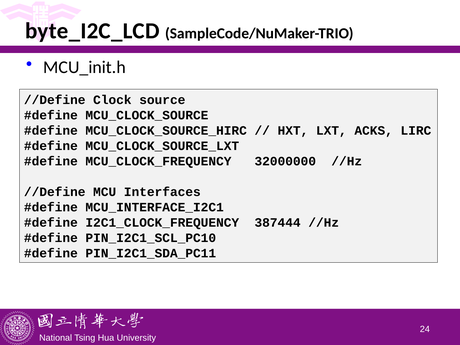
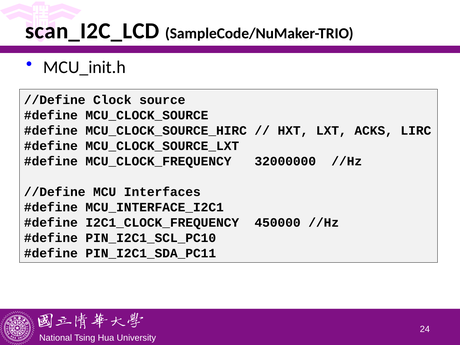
byte_I2C_LCD: byte_I2C_LCD -> scan_I2C_LCD (92, 31)
387444: 387444 -> 450000 (278, 223)
